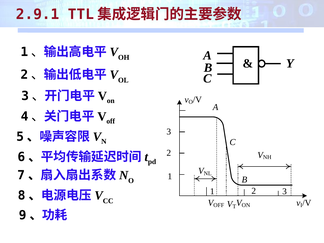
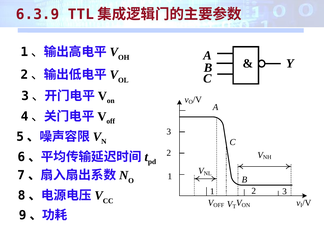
2.9.1: 2.9.1 -> 6.3.9 (38, 14)
